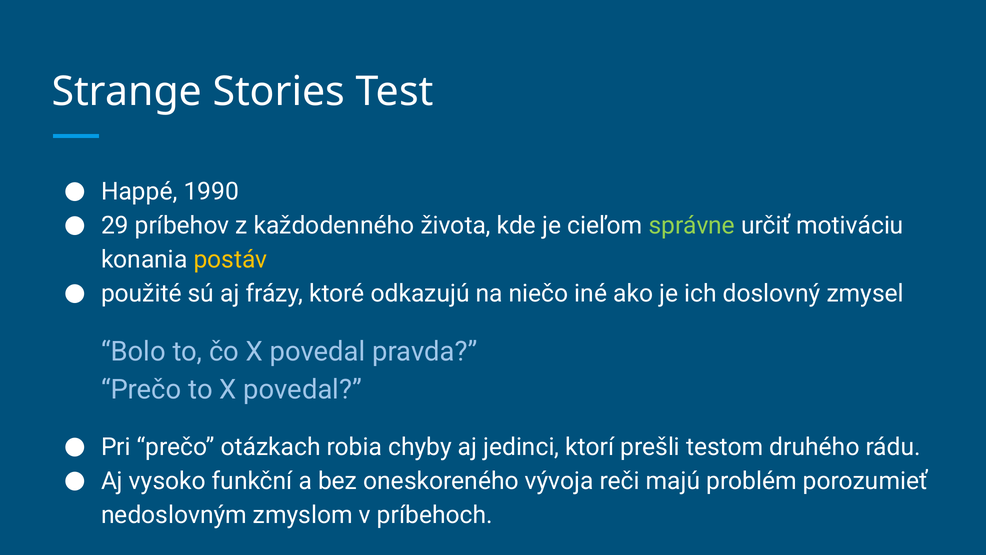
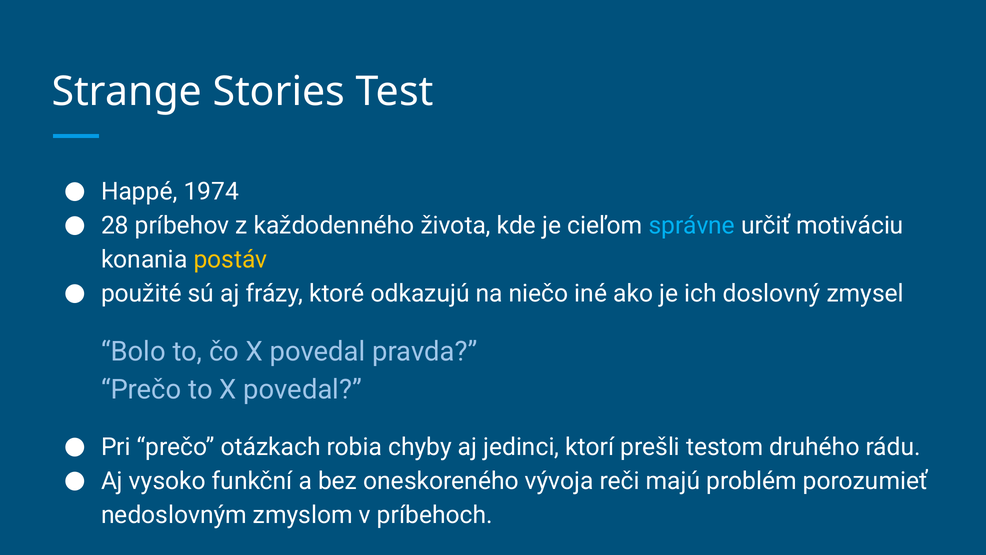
1990: 1990 -> 1974 (211, 191)
29: 29 -> 28 (115, 225)
správne colour: light green -> light blue (692, 225)
